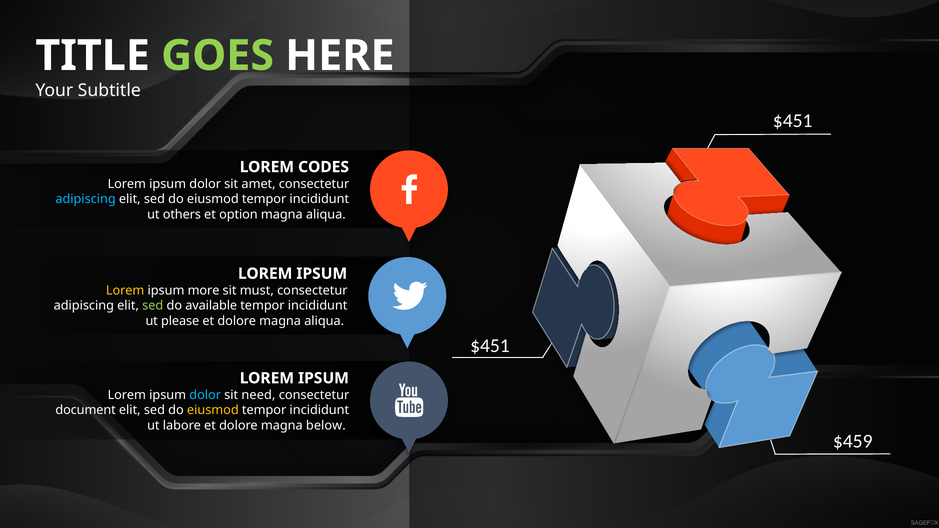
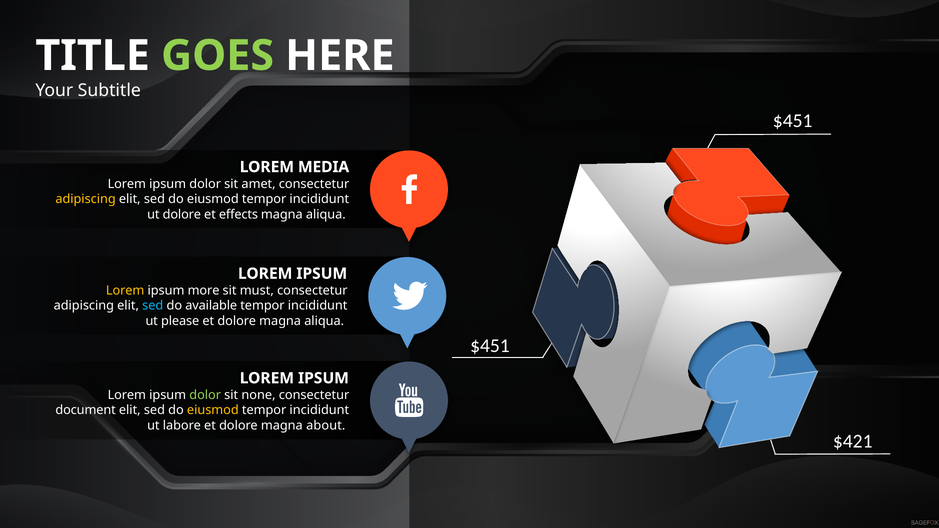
CODES: CODES -> MEDIA (324, 167)
adipiscing colour: light blue -> yellow (86, 199)
ut others: others -> dolore (182, 214)
option: option -> effects (238, 214)
sed colour: light green -> light blue (153, 306)
dolor colour: light blue -> light green (205, 395)
need: need -> none (259, 395)
below: below -> about (326, 426)
$459: $459 -> $421 (853, 442)
